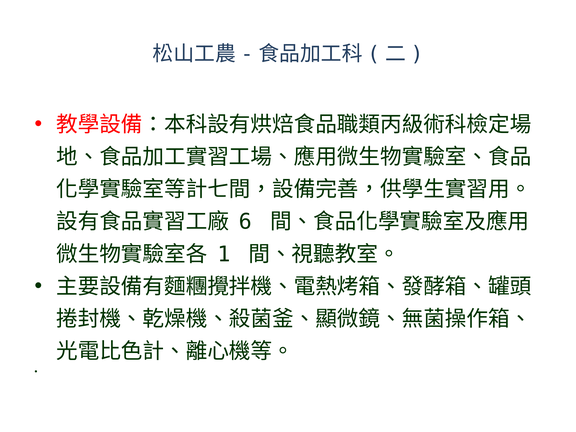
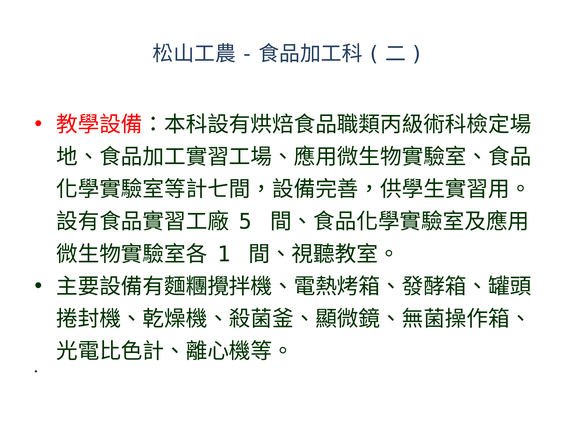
6: 6 -> 5 (245, 222)
